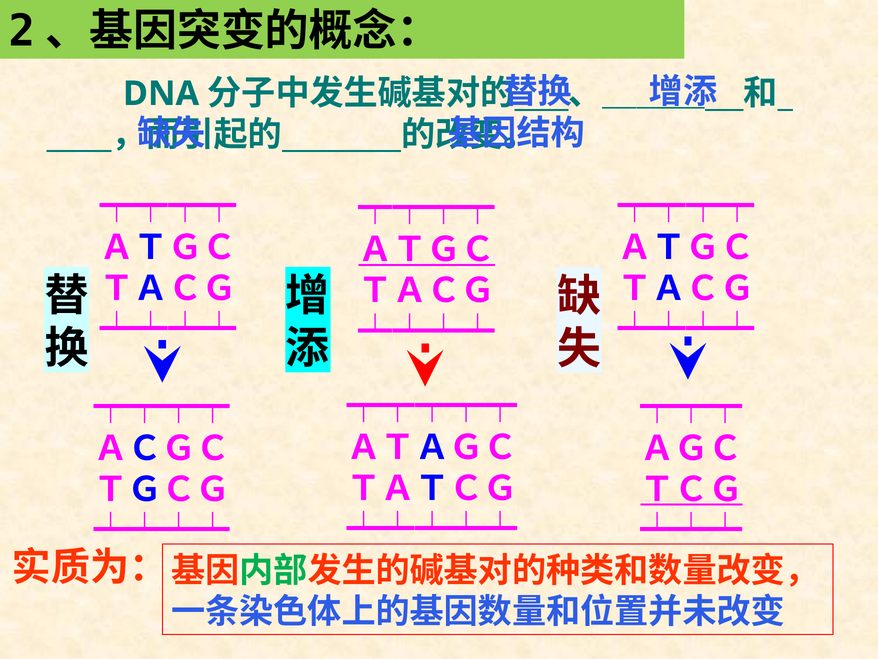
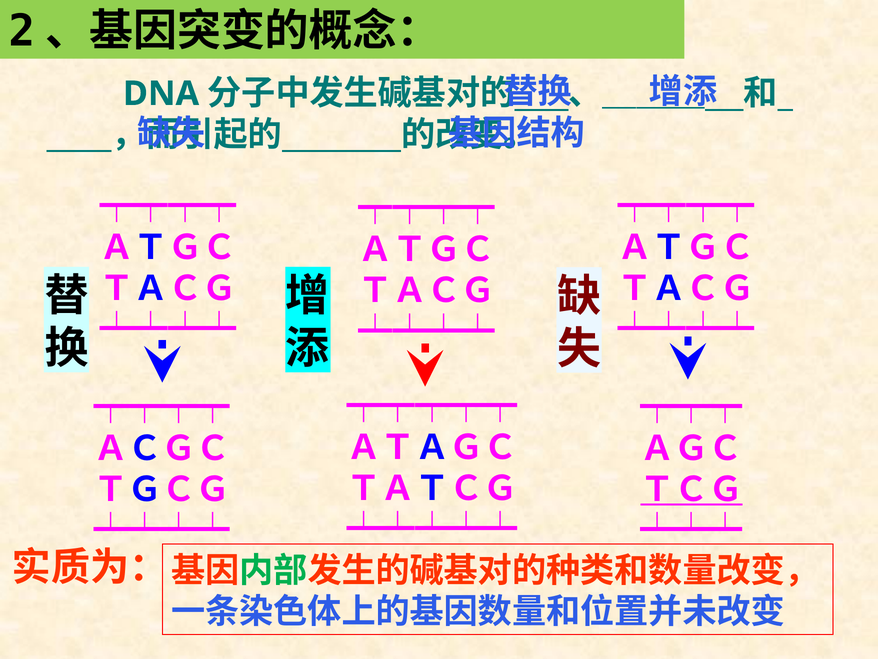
ＡＴＧＣ underline: present -> none (427, 250)
